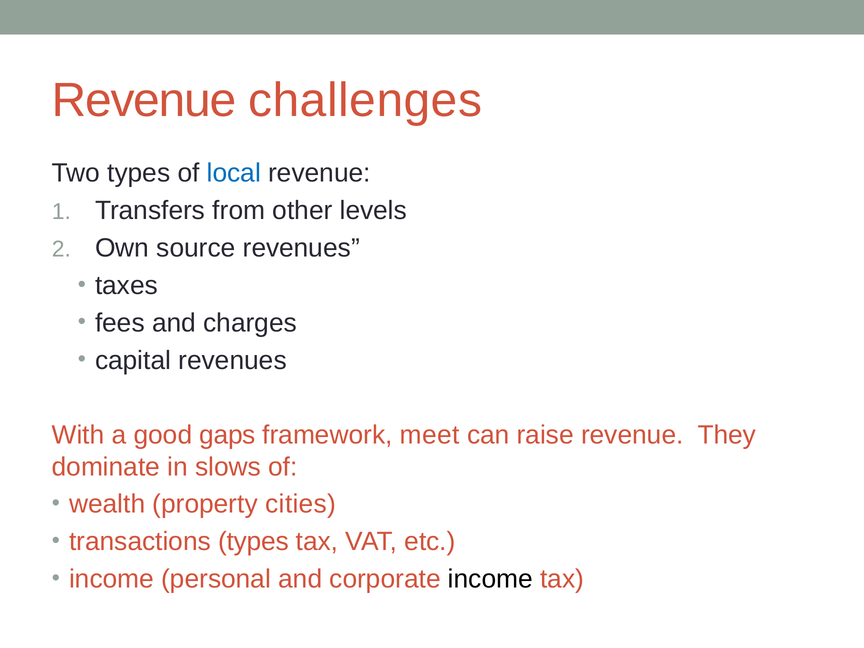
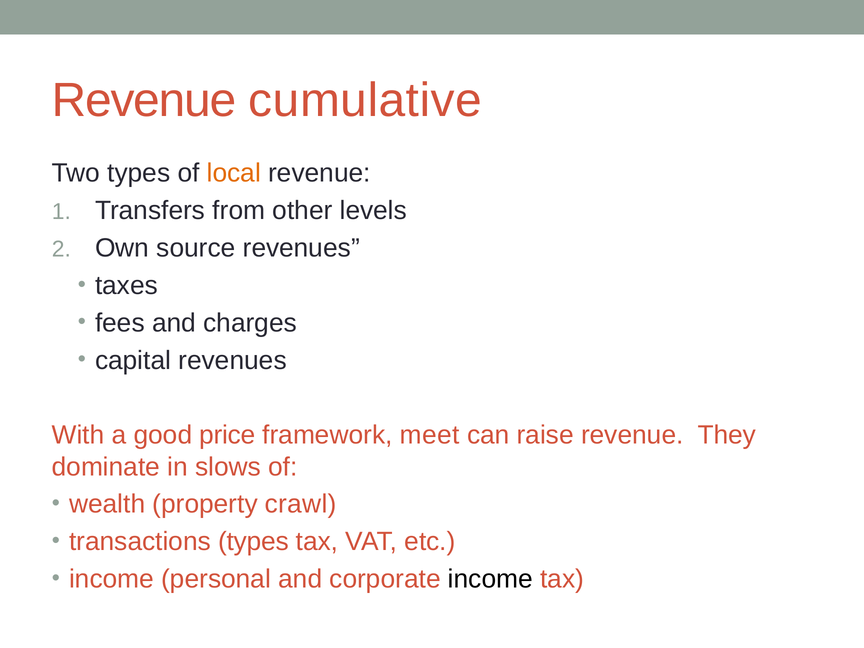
challenges: challenges -> cumulative (365, 101)
local colour: blue -> orange (234, 173)
gaps: gaps -> price (227, 435)
cities: cities -> crawl (301, 504)
